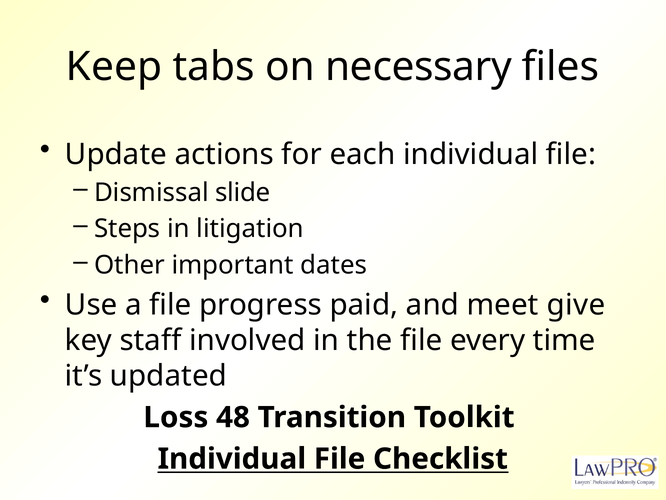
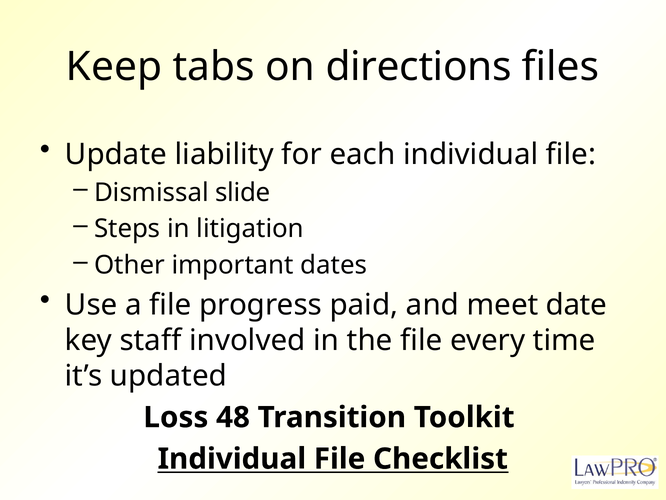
necessary: necessary -> directions (419, 67)
actions: actions -> liability (224, 154)
give: give -> date (576, 304)
